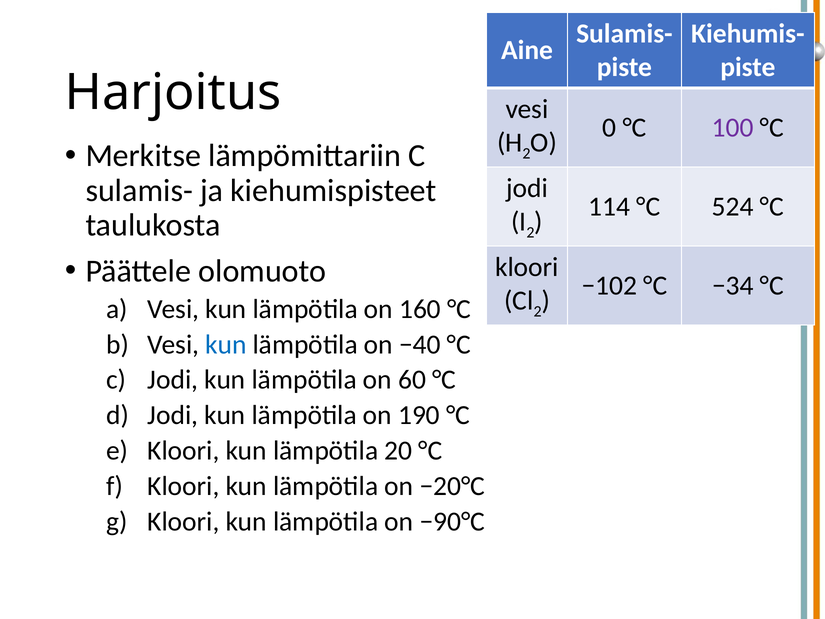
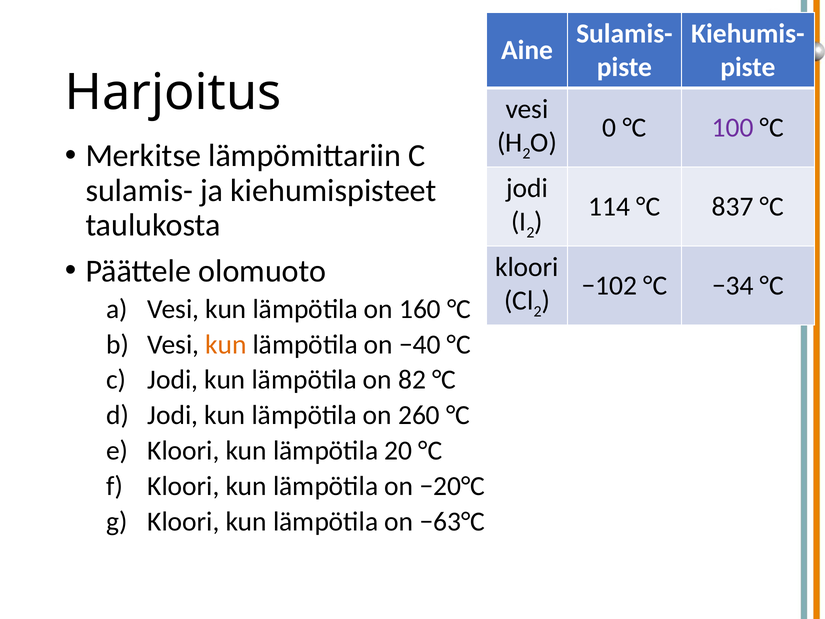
524: 524 -> 837 (733, 207)
kun colour: blue -> orange (226, 344)
60: 60 -> 82 (412, 380)
190: 190 -> 260 (419, 415)
−90°C: −90°C -> −63°C (452, 521)
